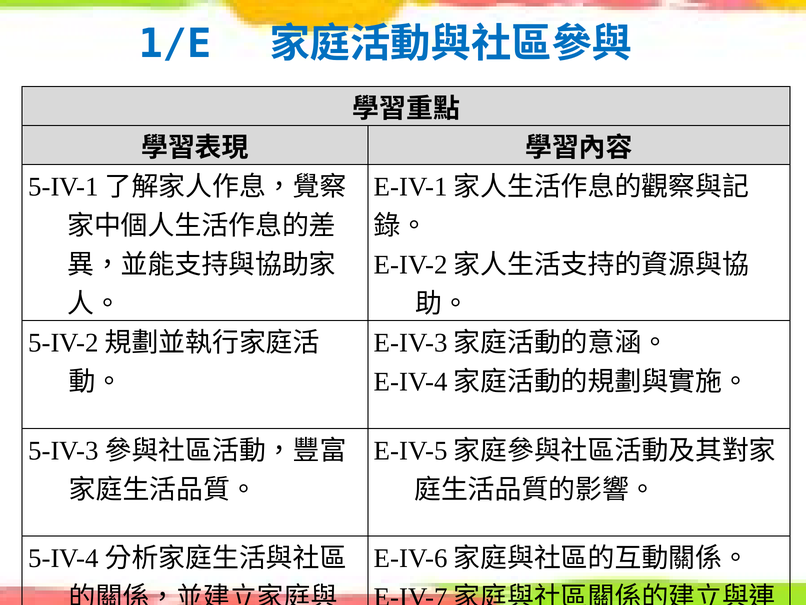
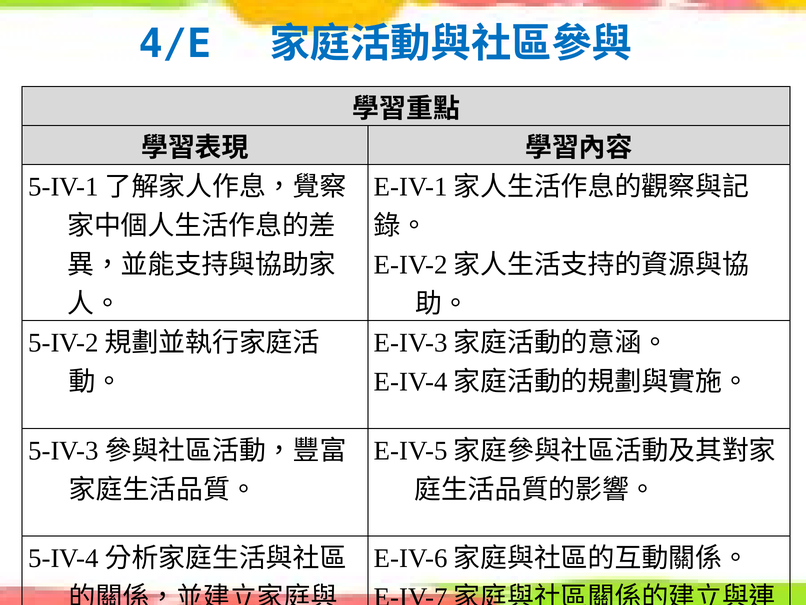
1/E: 1/E -> 4/E (175, 44)
